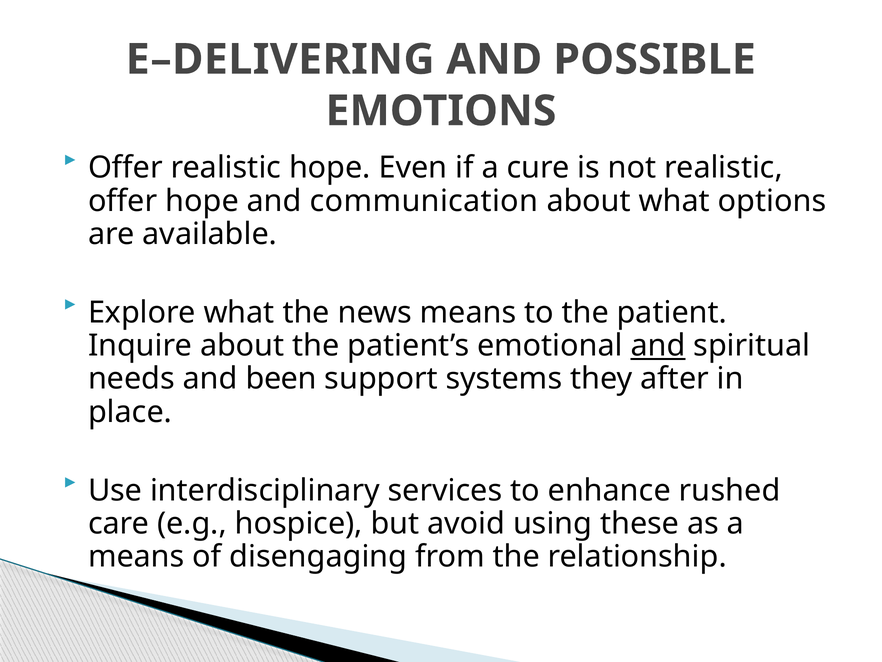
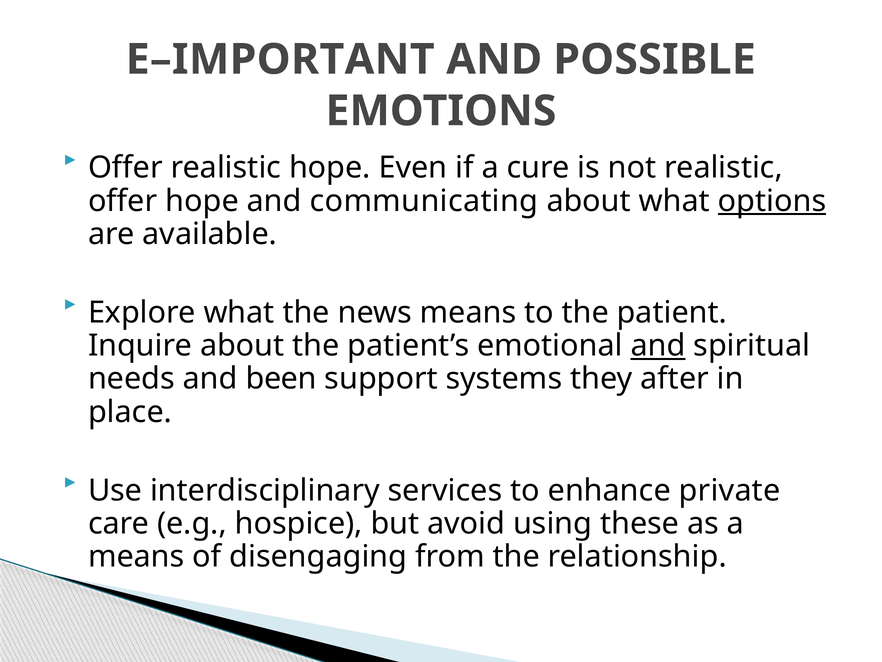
E–DELIVERING: E–DELIVERING -> E–IMPORTANT (280, 60)
communication: communication -> communicating (424, 201)
options underline: none -> present (772, 201)
rushed: rushed -> private (730, 490)
